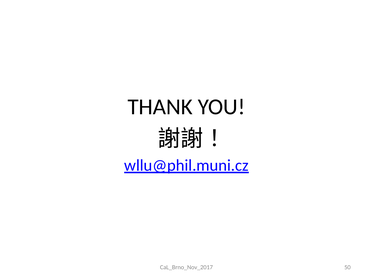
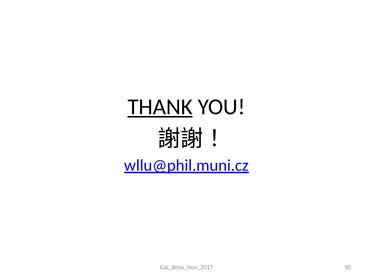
THANK underline: none -> present (160, 107)
